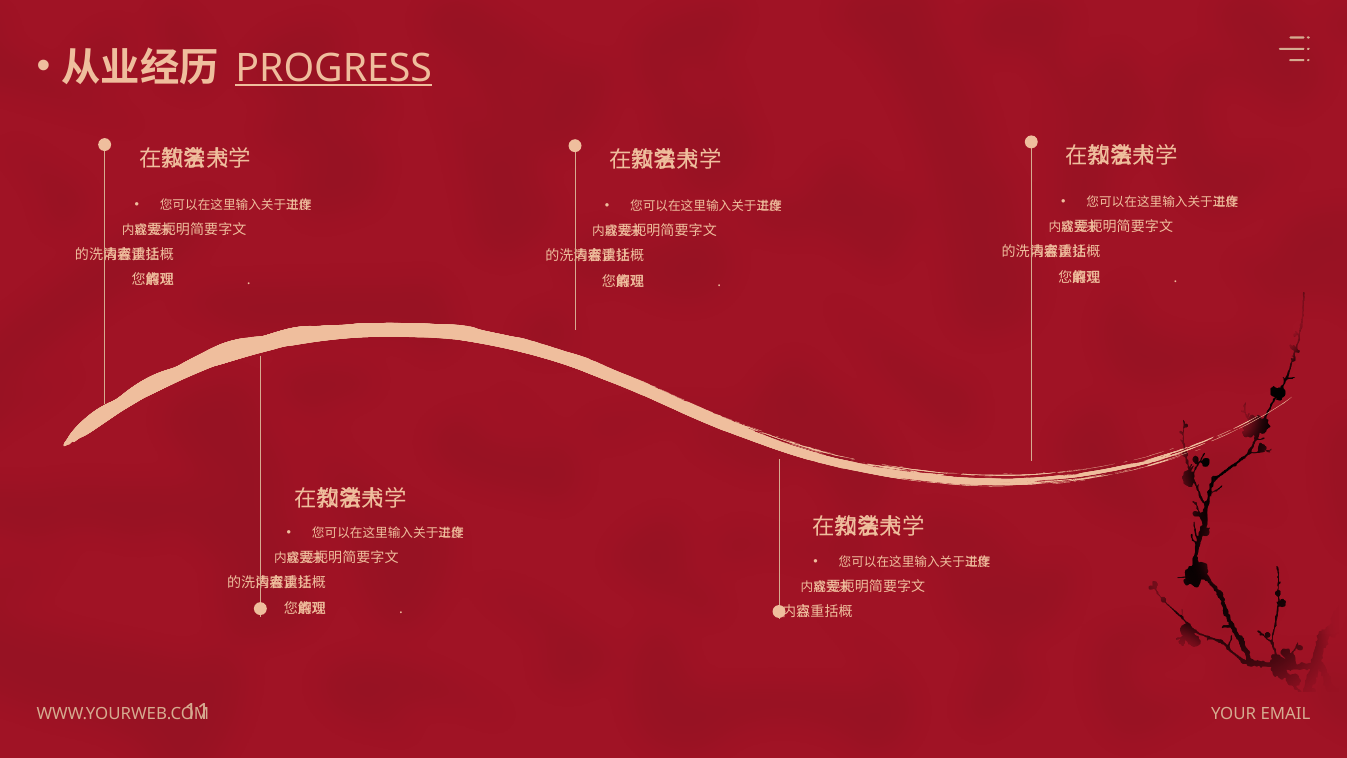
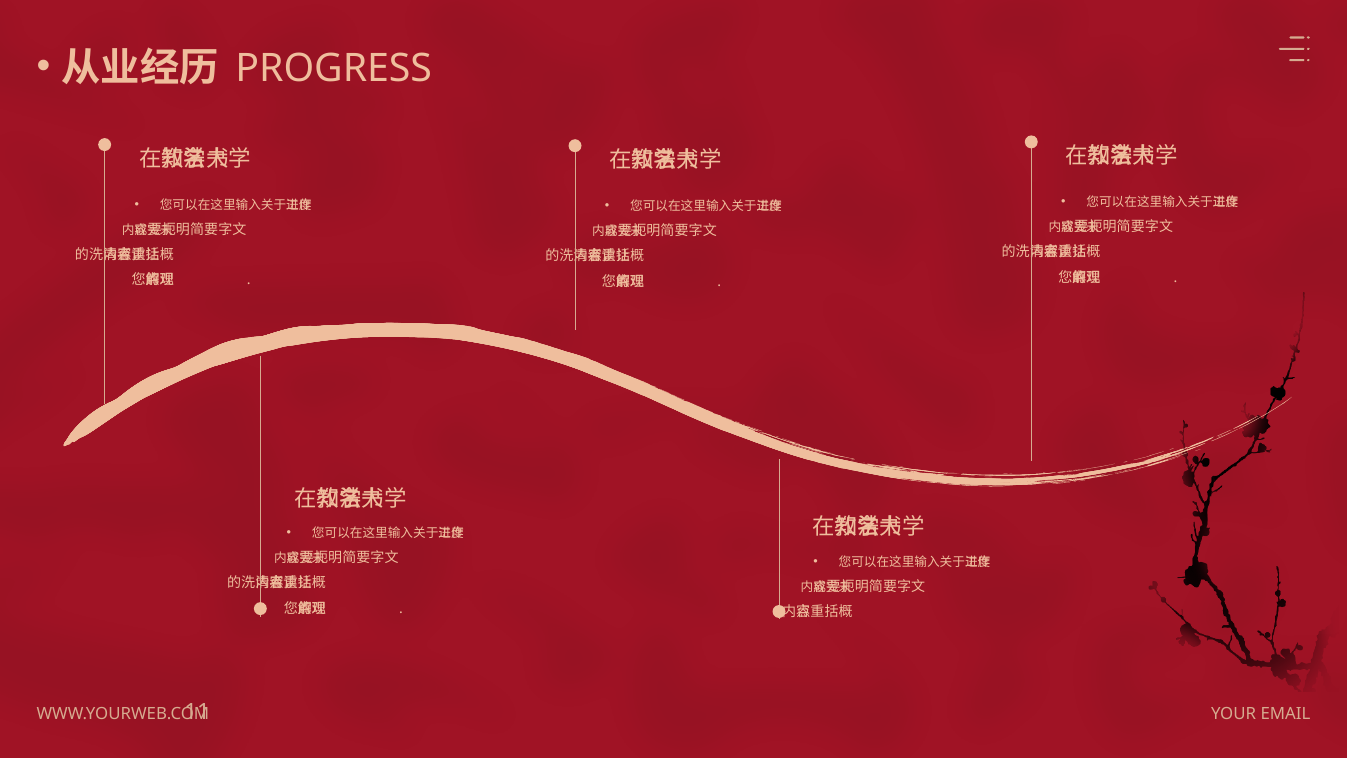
PROGRESS underline: present -> none (334, 68)
